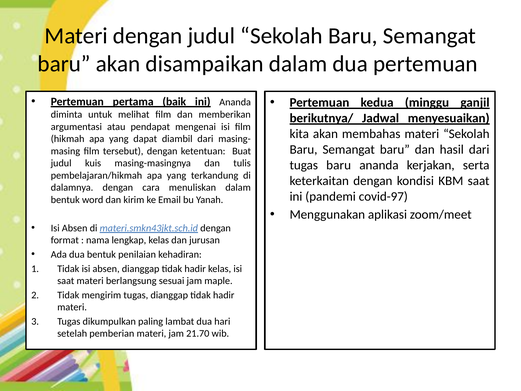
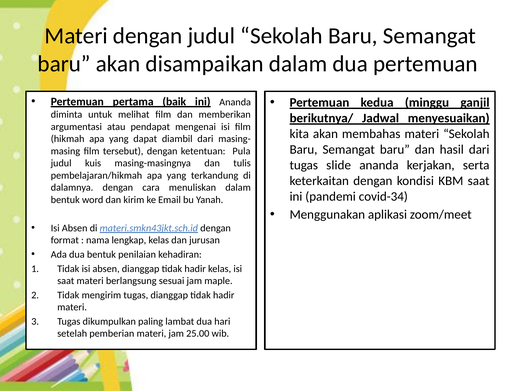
Buat: Buat -> Pula (242, 151)
tugas baru: baru -> slide (339, 165)
covid-97: covid-97 -> covid-34 (383, 196)
21.70: 21.70 -> 25.00 (198, 333)
